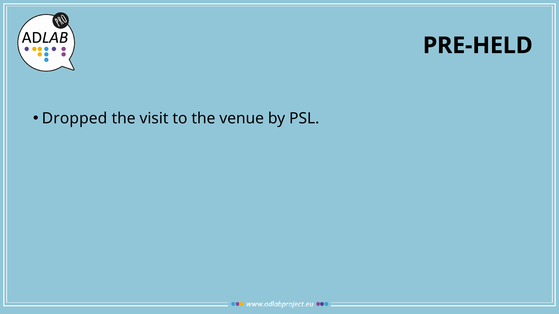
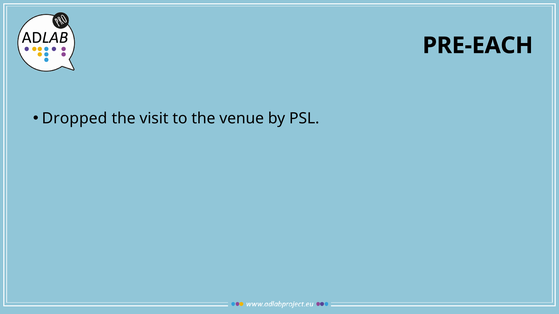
PRE-HELD: PRE-HELD -> PRE-EACH (478, 46)
